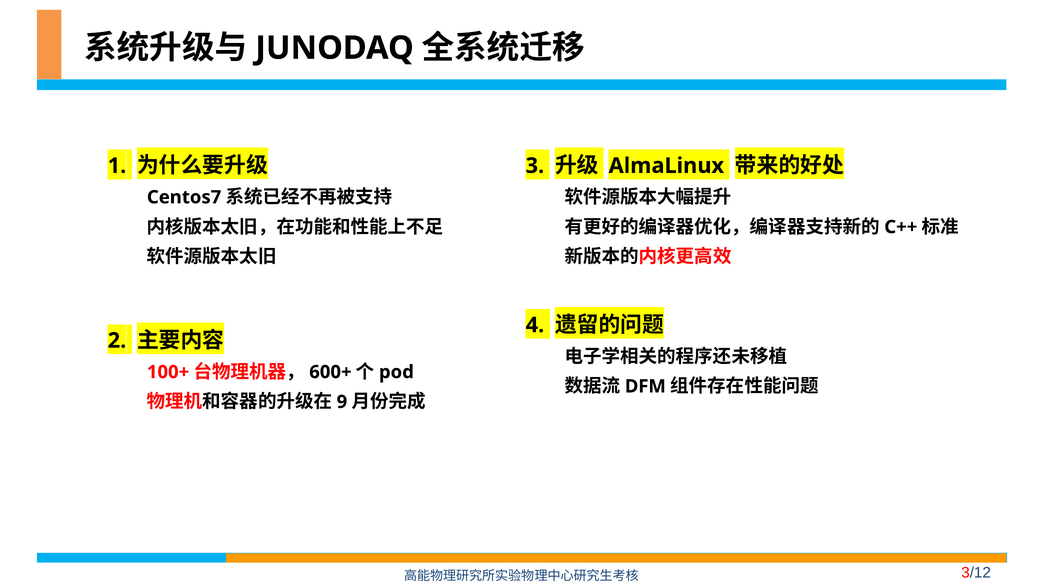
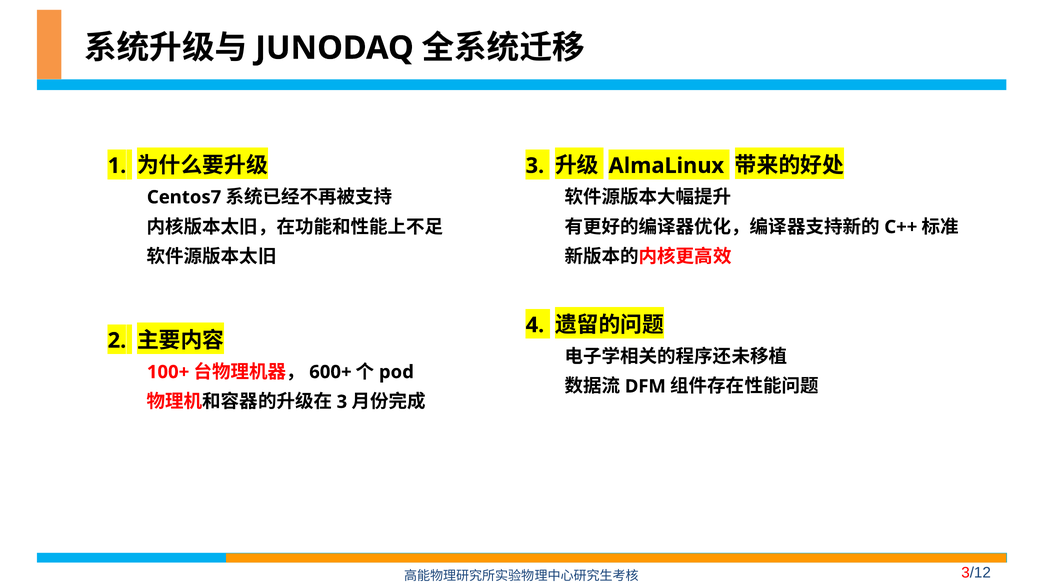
9: 9 -> 3 (342, 402)
